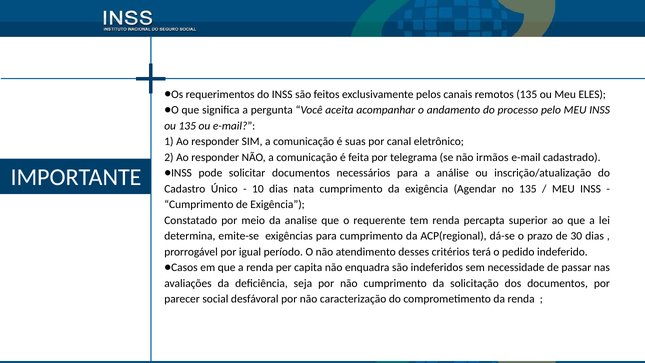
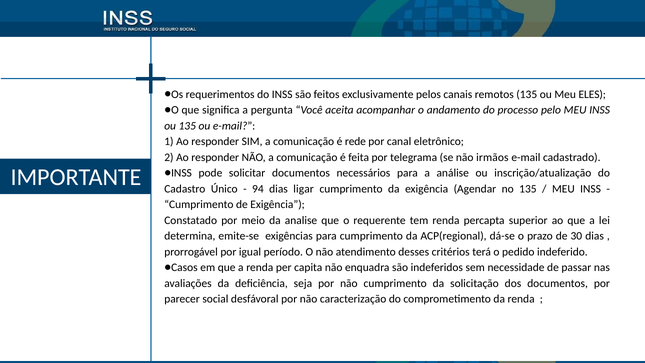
suas: suas -> rede (355, 142)
10: 10 -> 94 (258, 189)
nata: nata -> ligar (304, 189)
